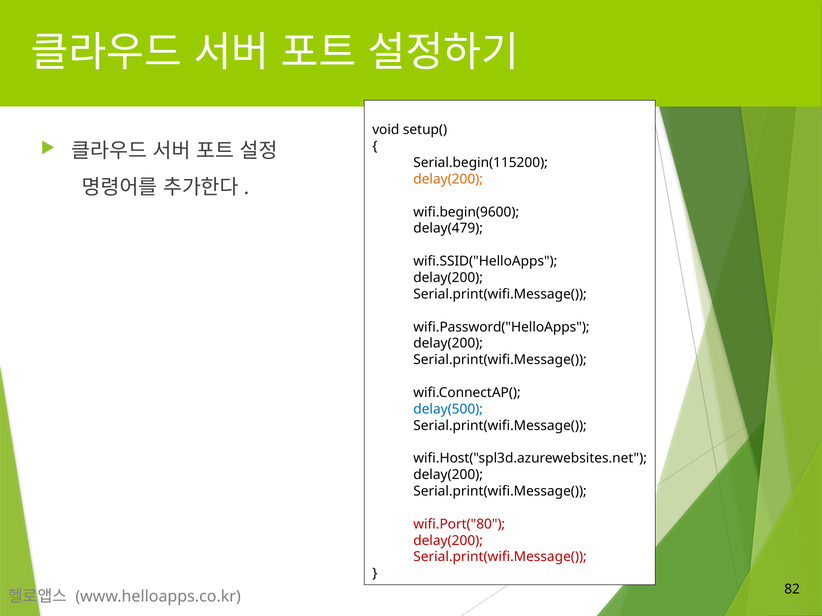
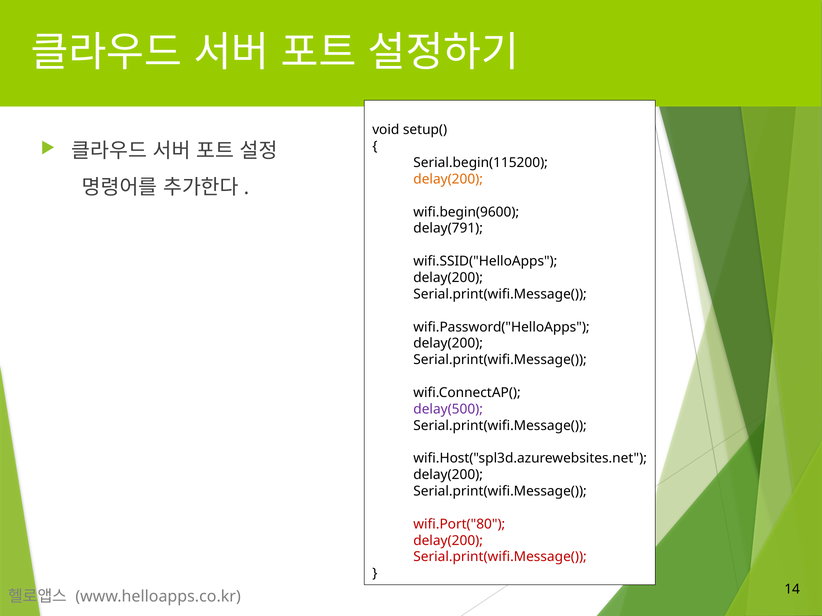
delay(479: delay(479 -> delay(791 (448, 229)
delay(500 colour: blue -> purple (448, 409)
82: 82 -> 14 (792, 590)
